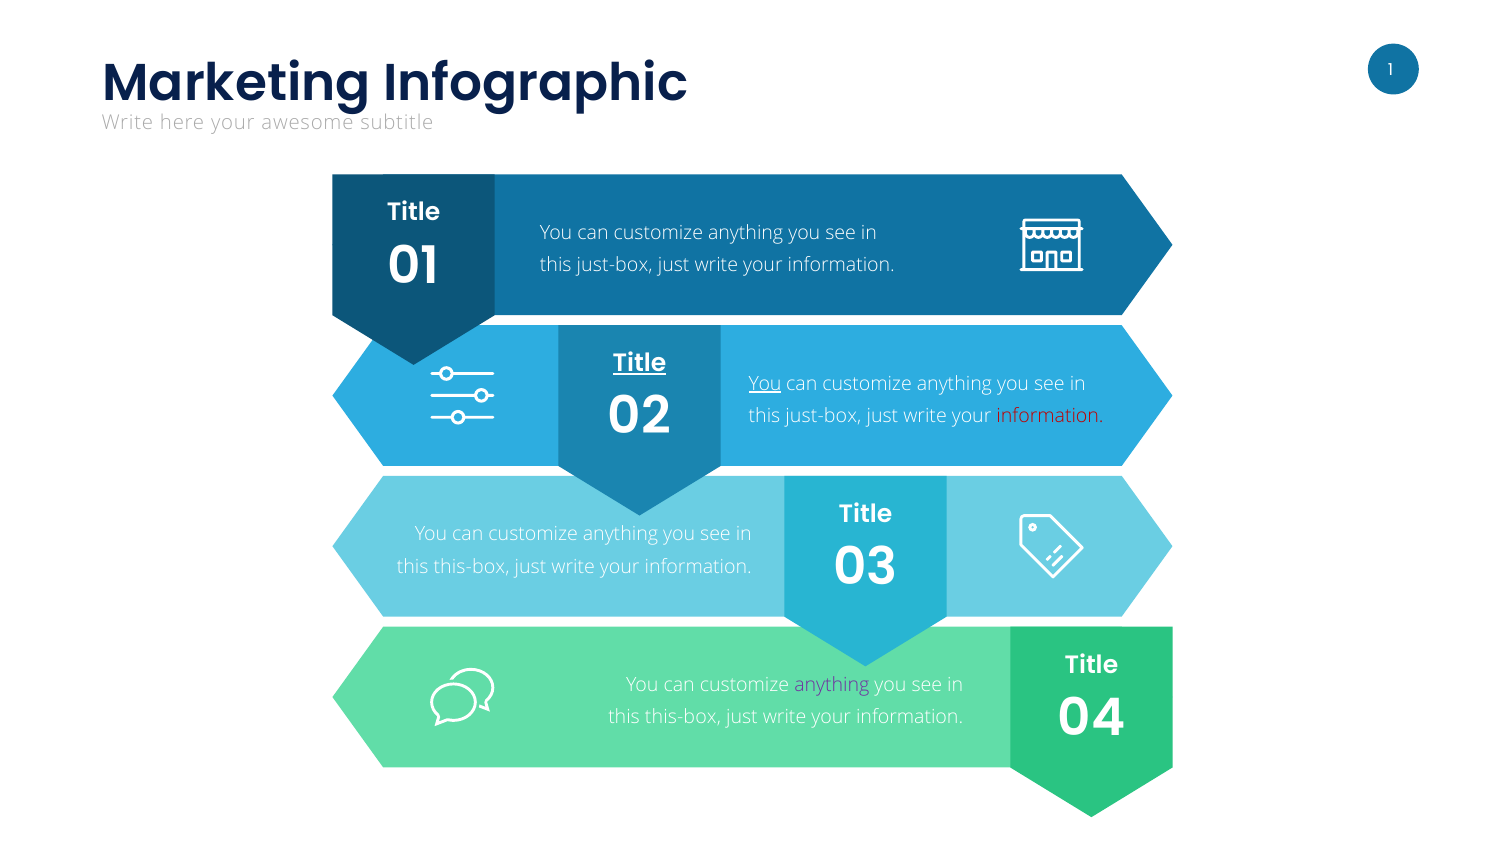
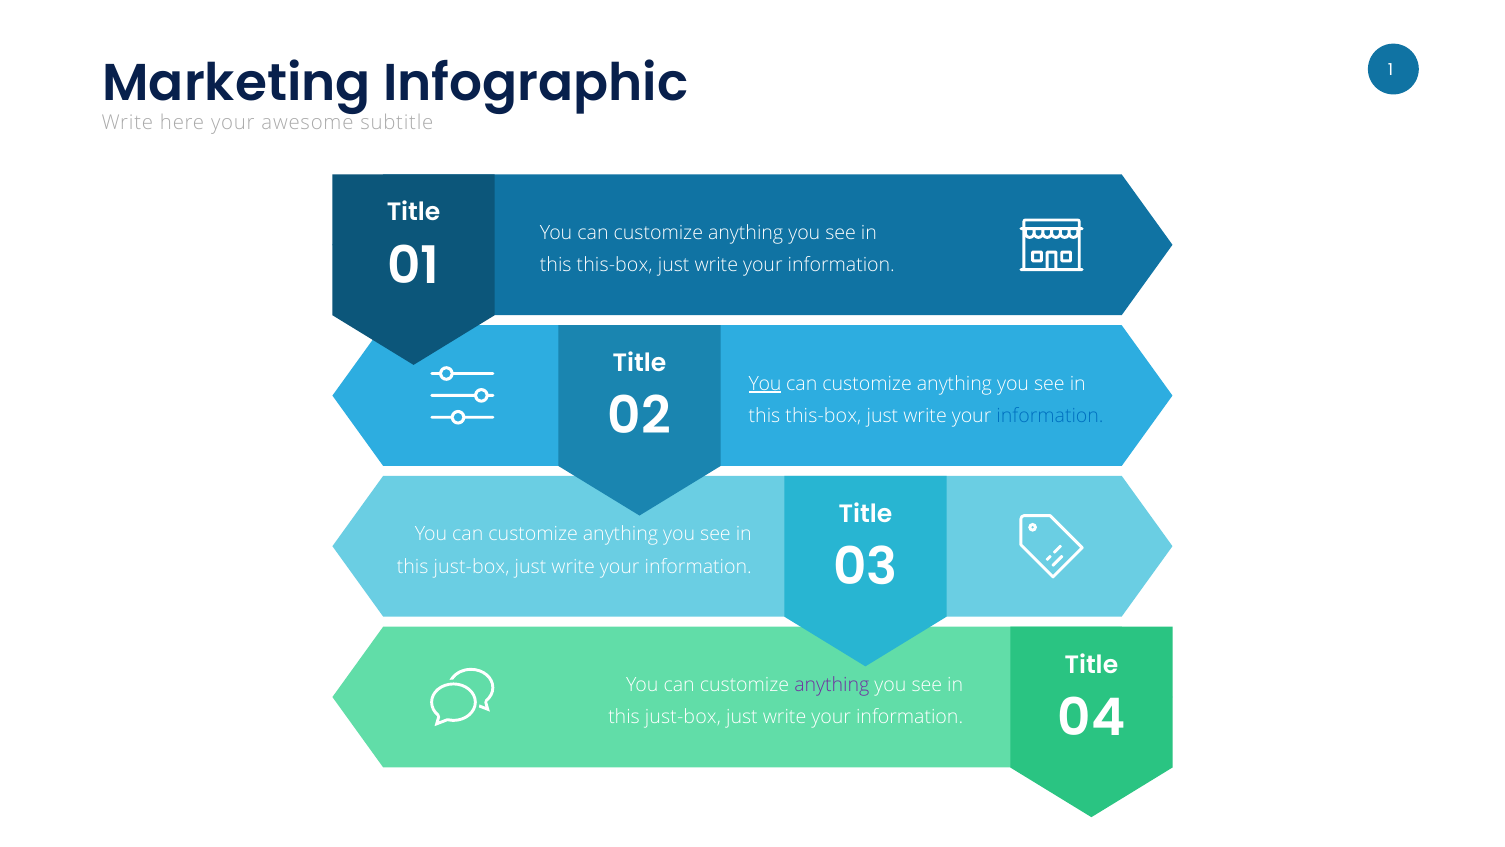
just-box: just-box -> this-box (615, 265)
Title underline: present -> none (640, 363)
just-box: just-box -> this-box (823, 416)
information colour: red -> blue (1050, 416)
this-box: this-box -> just-box (472, 566)
this-box: this-box -> just-box (683, 717)
